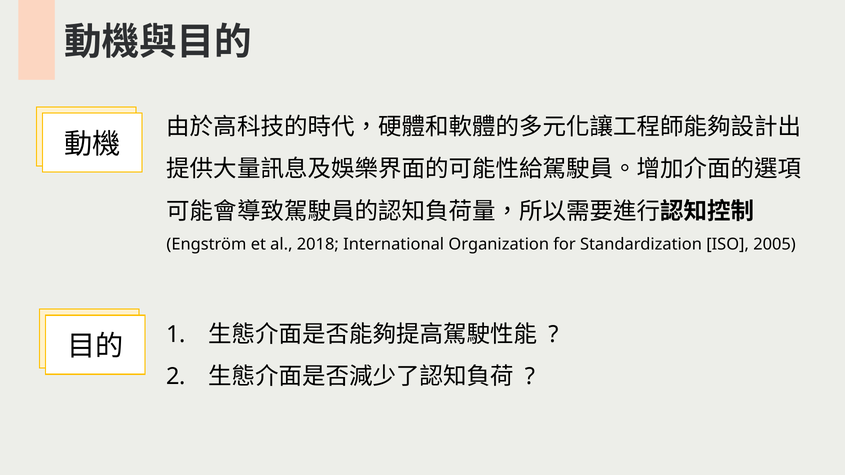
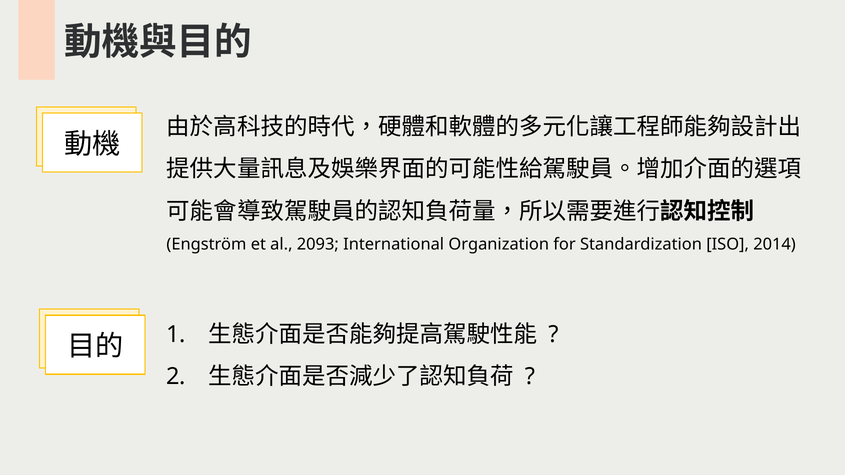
2018: 2018 -> 2093 (318, 245)
2005: 2005 -> 2014 (775, 245)
